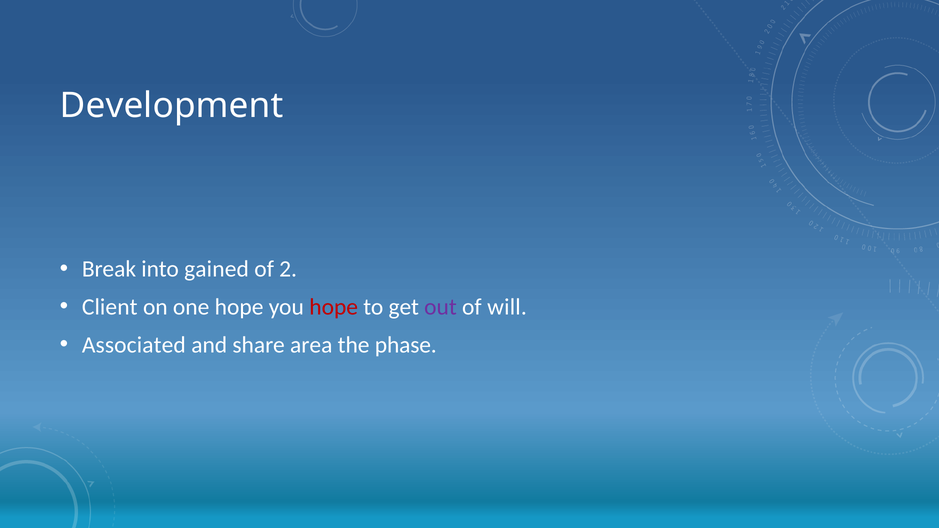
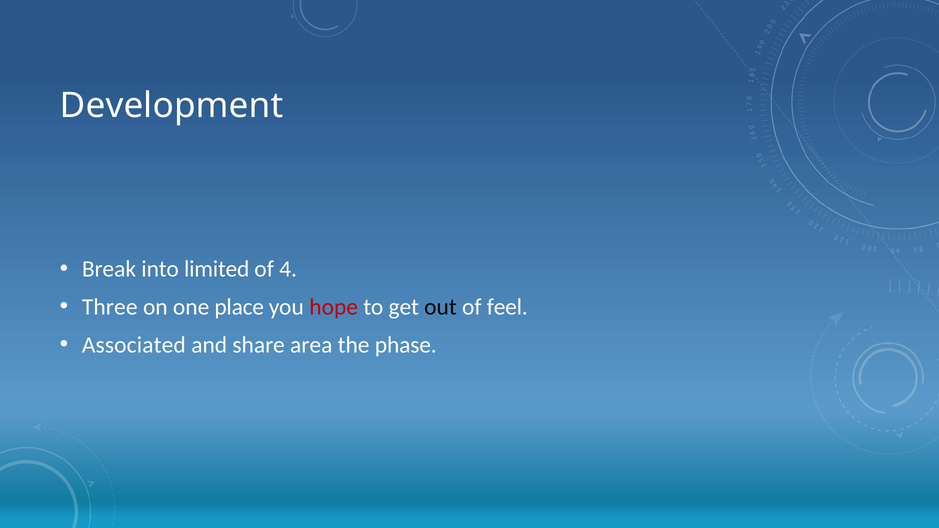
gained: gained -> limited (217, 269)
2: 2 -> 4 (288, 269)
Client: Client -> Three (110, 307)
one hope: hope -> place (239, 307)
out colour: purple -> black (440, 307)
will: will -> feel (507, 307)
